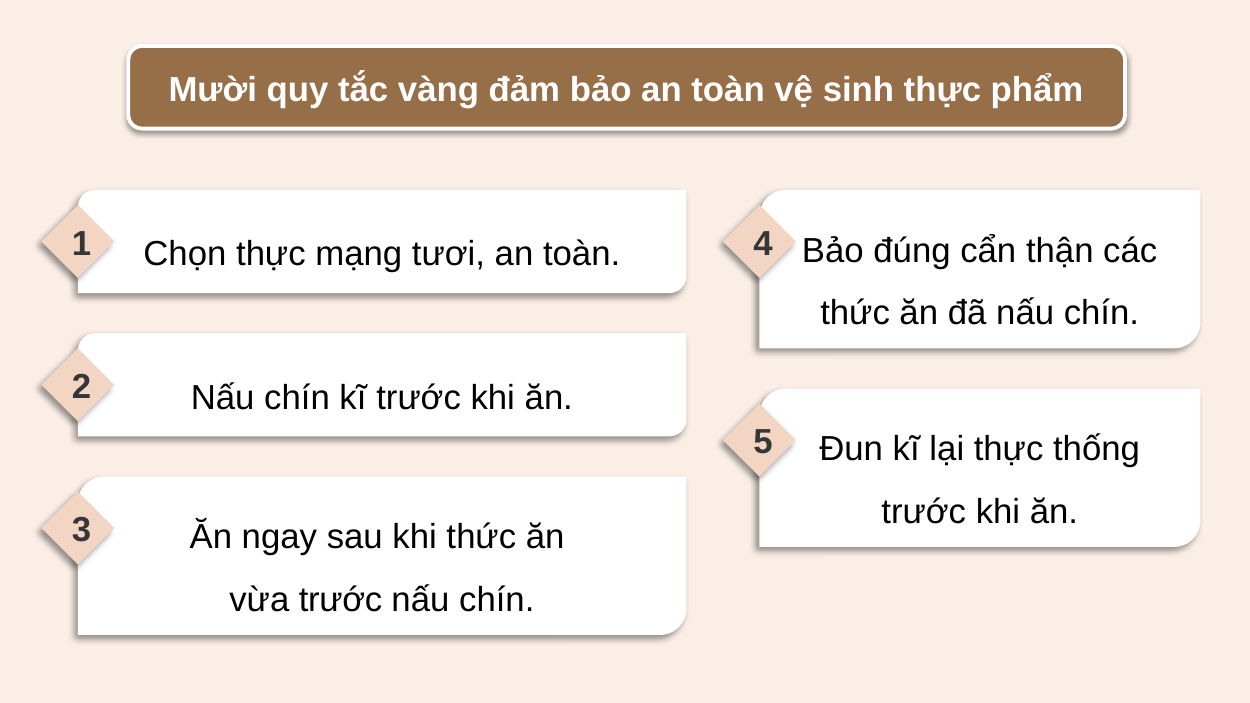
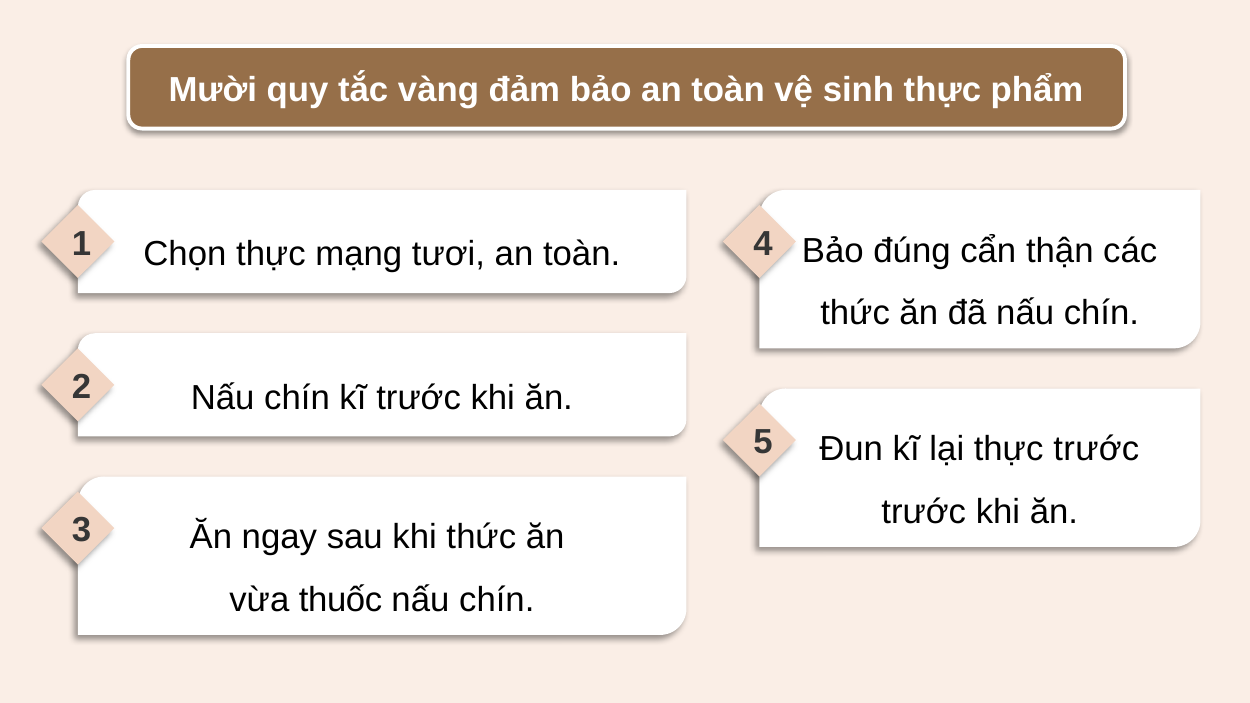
thực thống: thống -> trước (1096, 449)
vừa trước: trước -> thuốc (341, 600)
